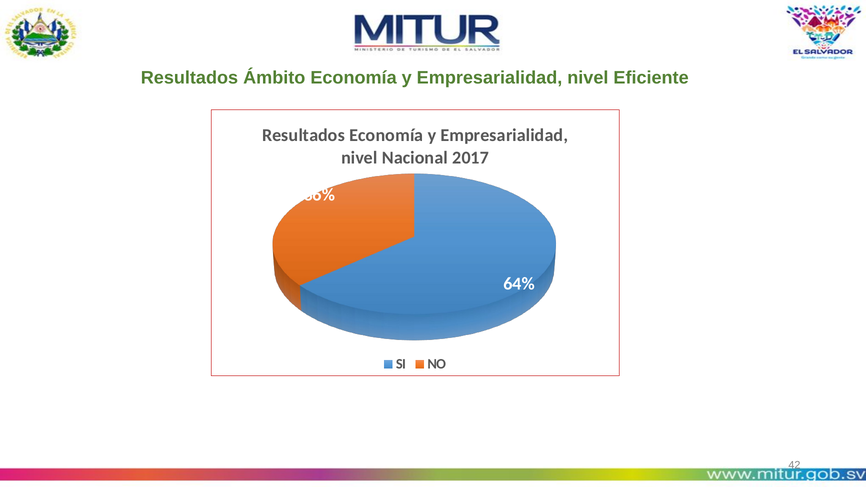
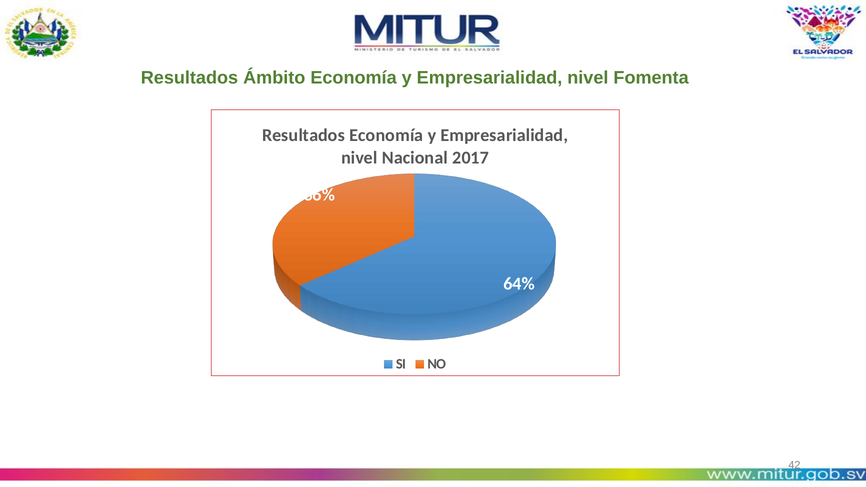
Eficiente: Eficiente -> Fomenta (651, 78)
